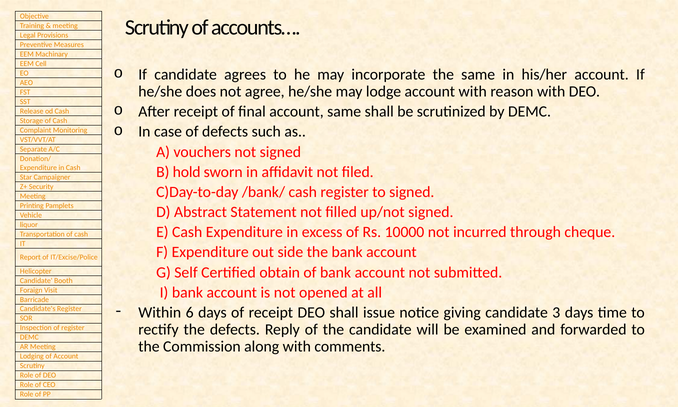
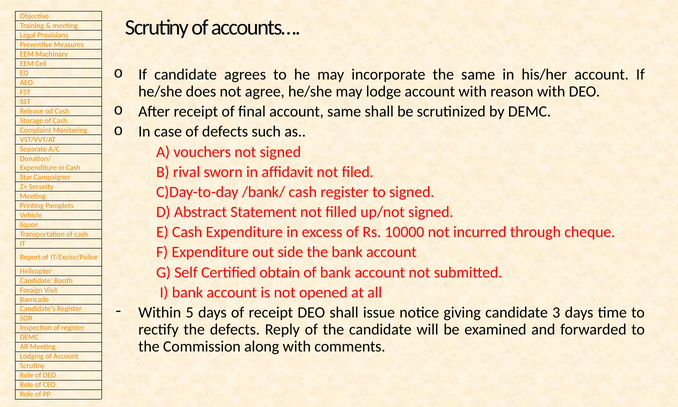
hold: hold -> rival (187, 172)
6: 6 -> 5 (190, 312)
